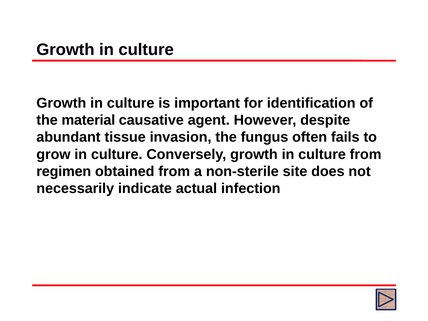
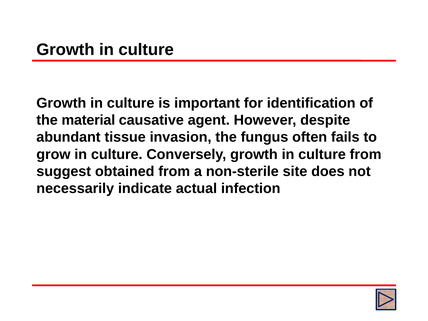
regimen: regimen -> suggest (64, 171)
